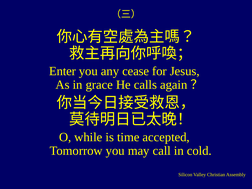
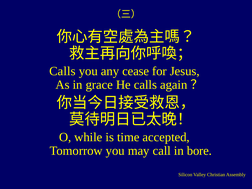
Enter: Enter -> Calls (62, 71)
cold: cold -> bore (199, 151)
